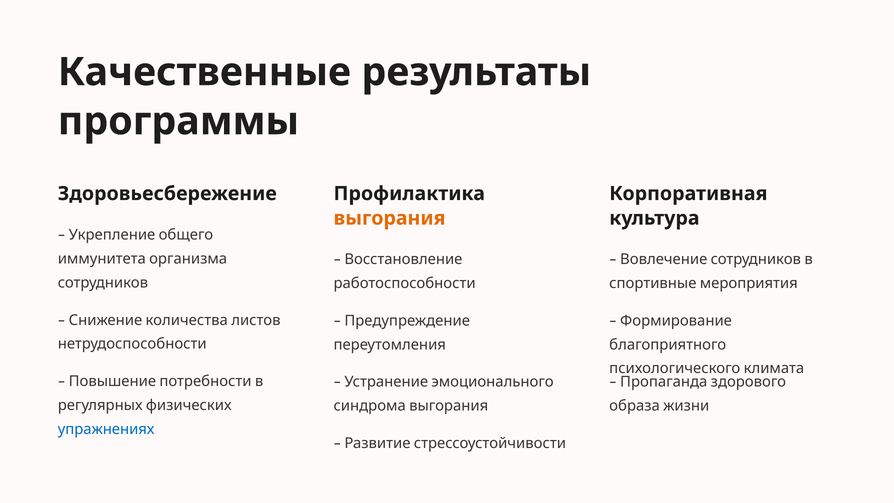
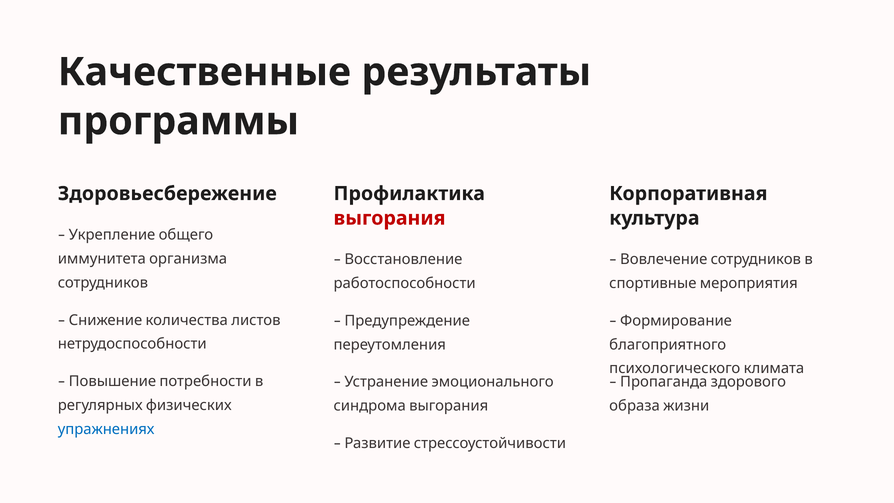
выгорания colour: orange -> red (390, 218)
